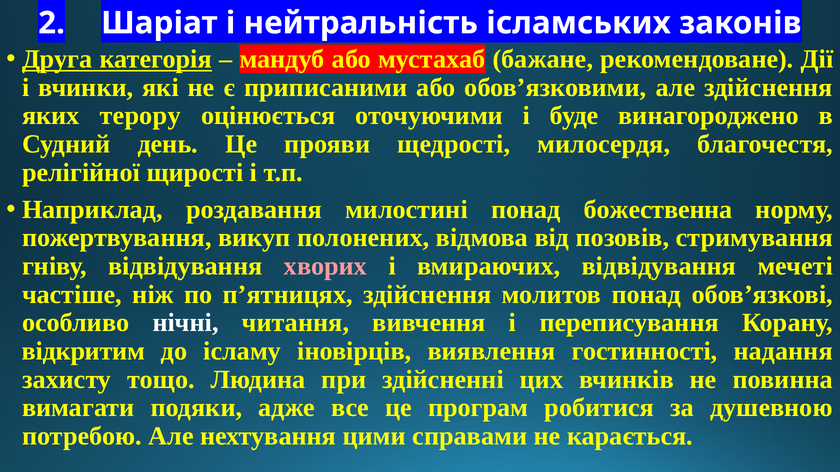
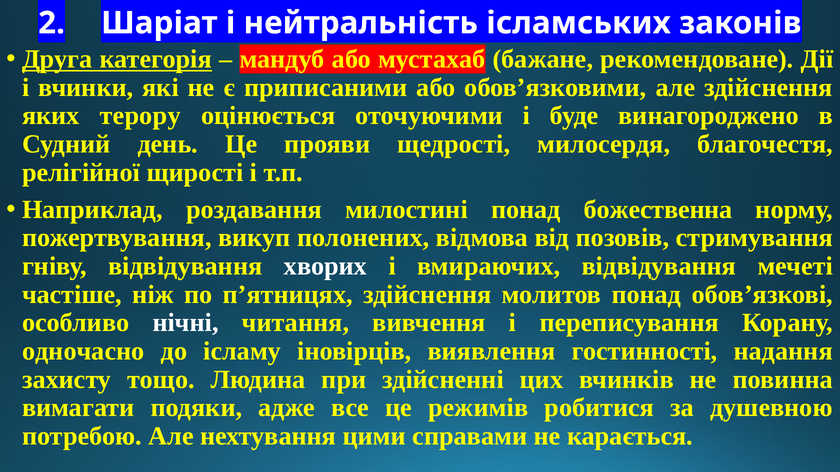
хворих colour: pink -> white (325, 266)
відкритим: відкритим -> одночасно (83, 351)
програм: програм -> режимів (478, 408)
